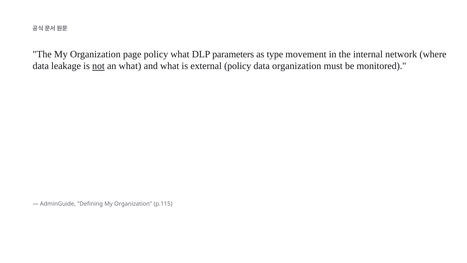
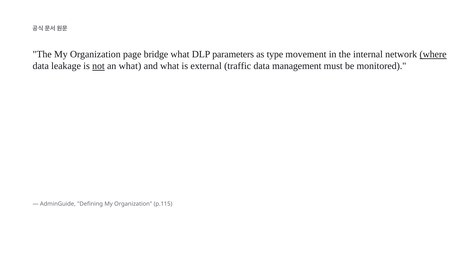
page policy: policy -> bridge (156, 54)
where underline: none -> present (433, 54)
external policy: policy -> traffic (238, 66)
data organization: organization -> management (297, 66)
